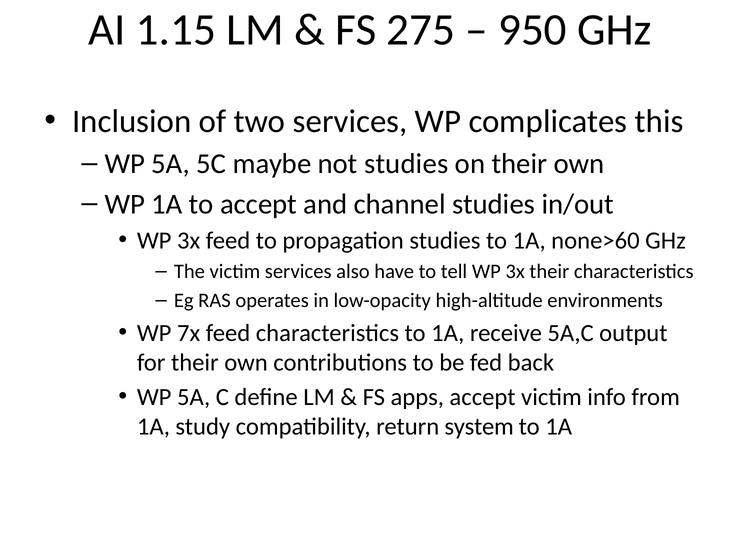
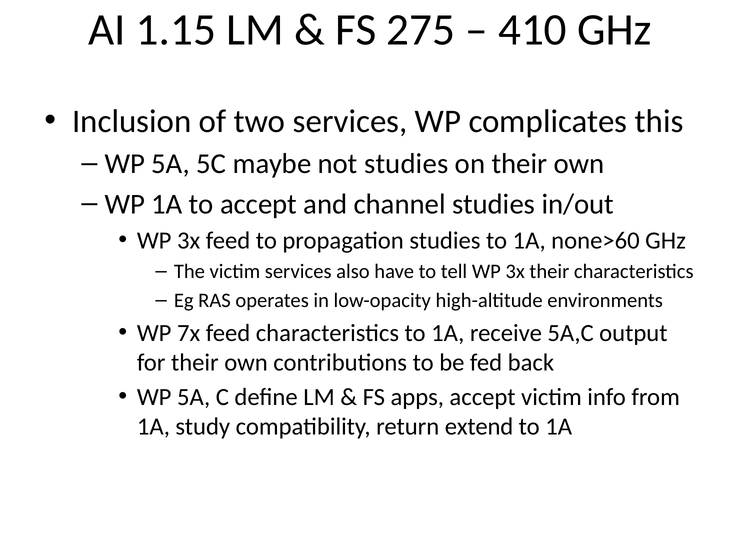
950: 950 -> 410 (532, 30)
system: system -> extend (479, 427)
